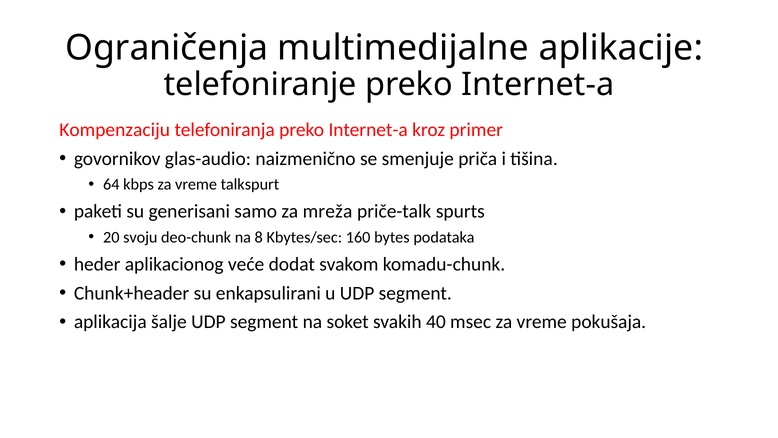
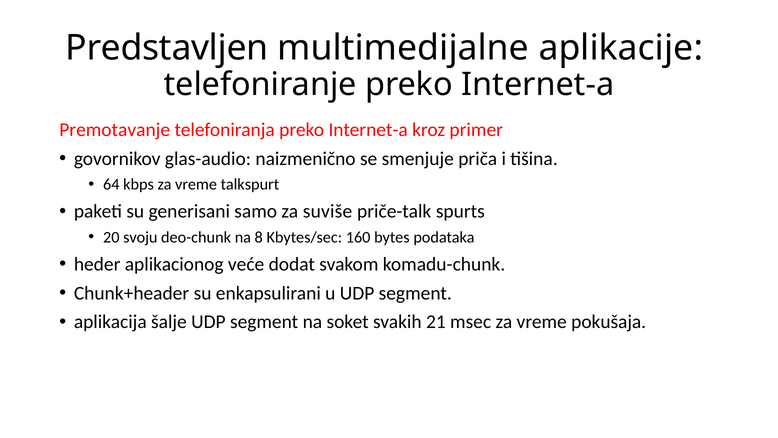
Ograničenja: Ograničenja -> Predstavljen (167, 48)
Kompenzaciju: Kompenzaciju -> Premotavanje (115, 130)
mreža: mreža -> suviše (328, 211)
40: 40 -> 21 (436, 322)
